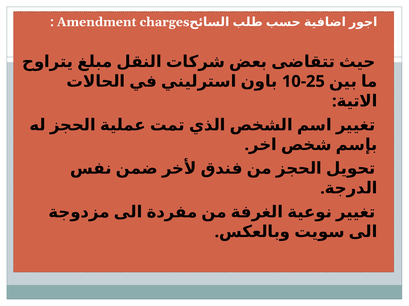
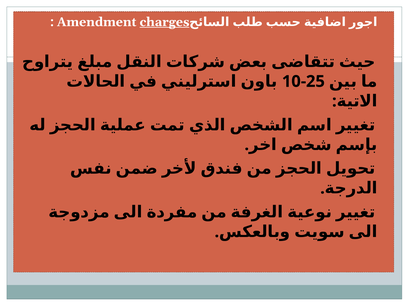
charges underline: none -> present (165, 22)
